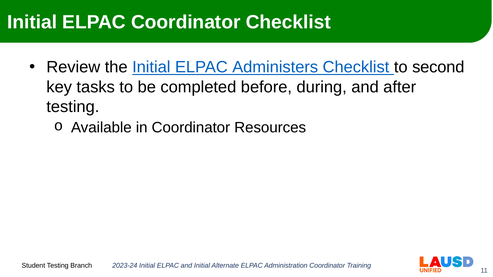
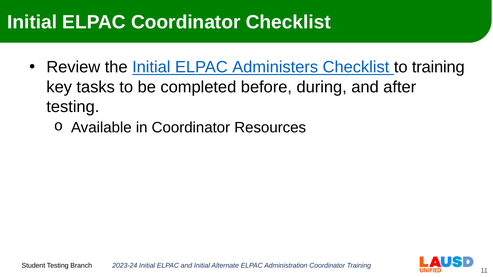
to second: second -> training (438, 67)
